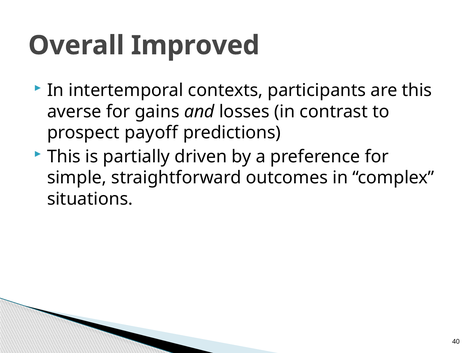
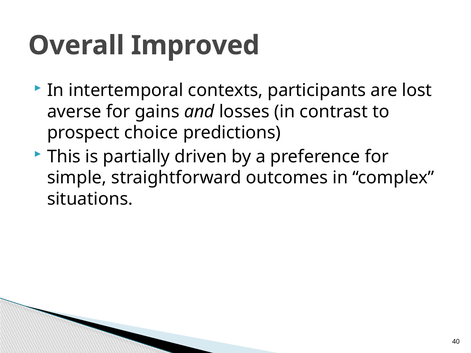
are this: this -> lost (417, 90)
payoff: payoff -> choice (151, 133)
